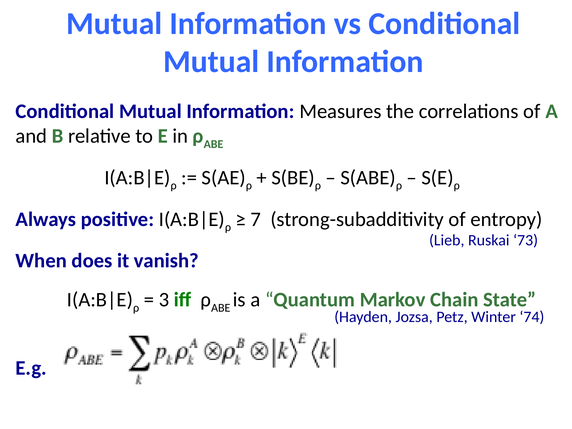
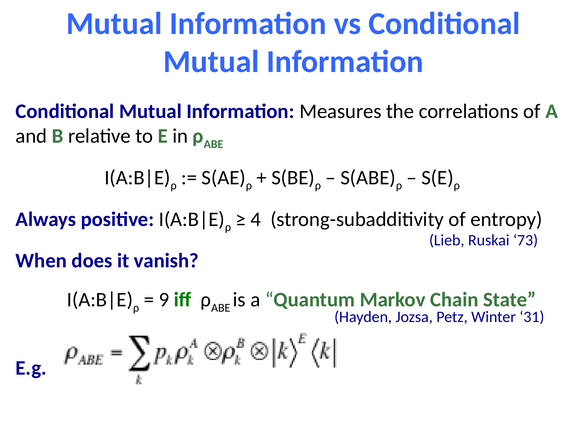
7: 7 -> 4 (256, 219)
3: 3 -> 9 (164, 300)
74: 74 -> 31 (532, 317)
